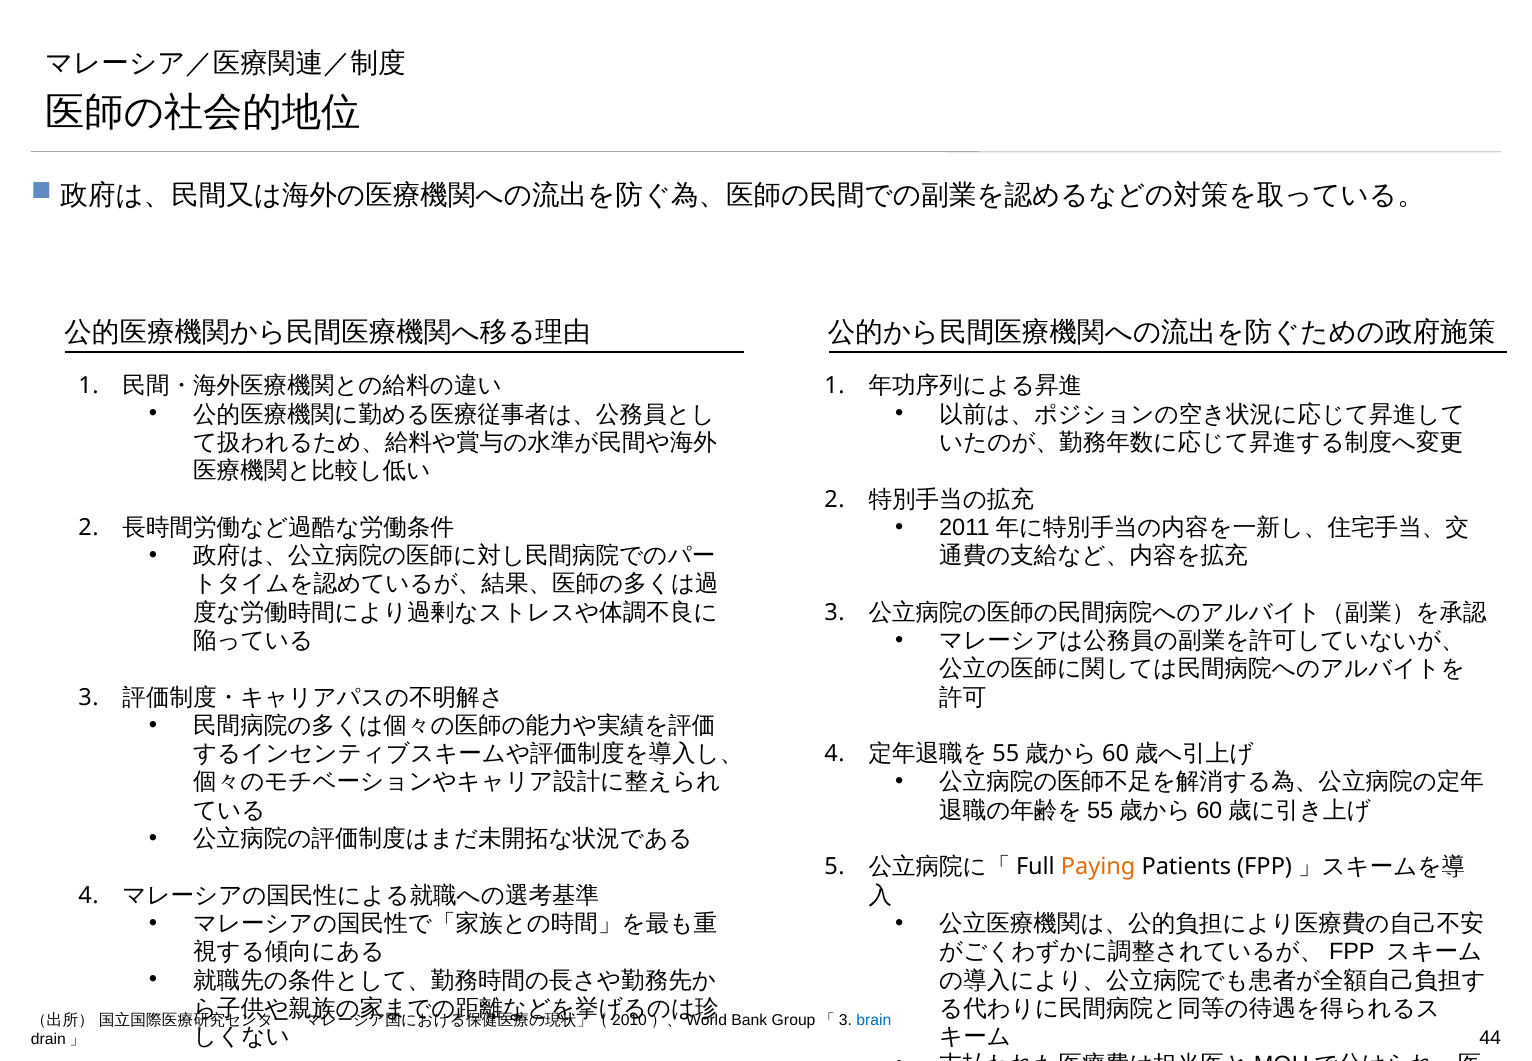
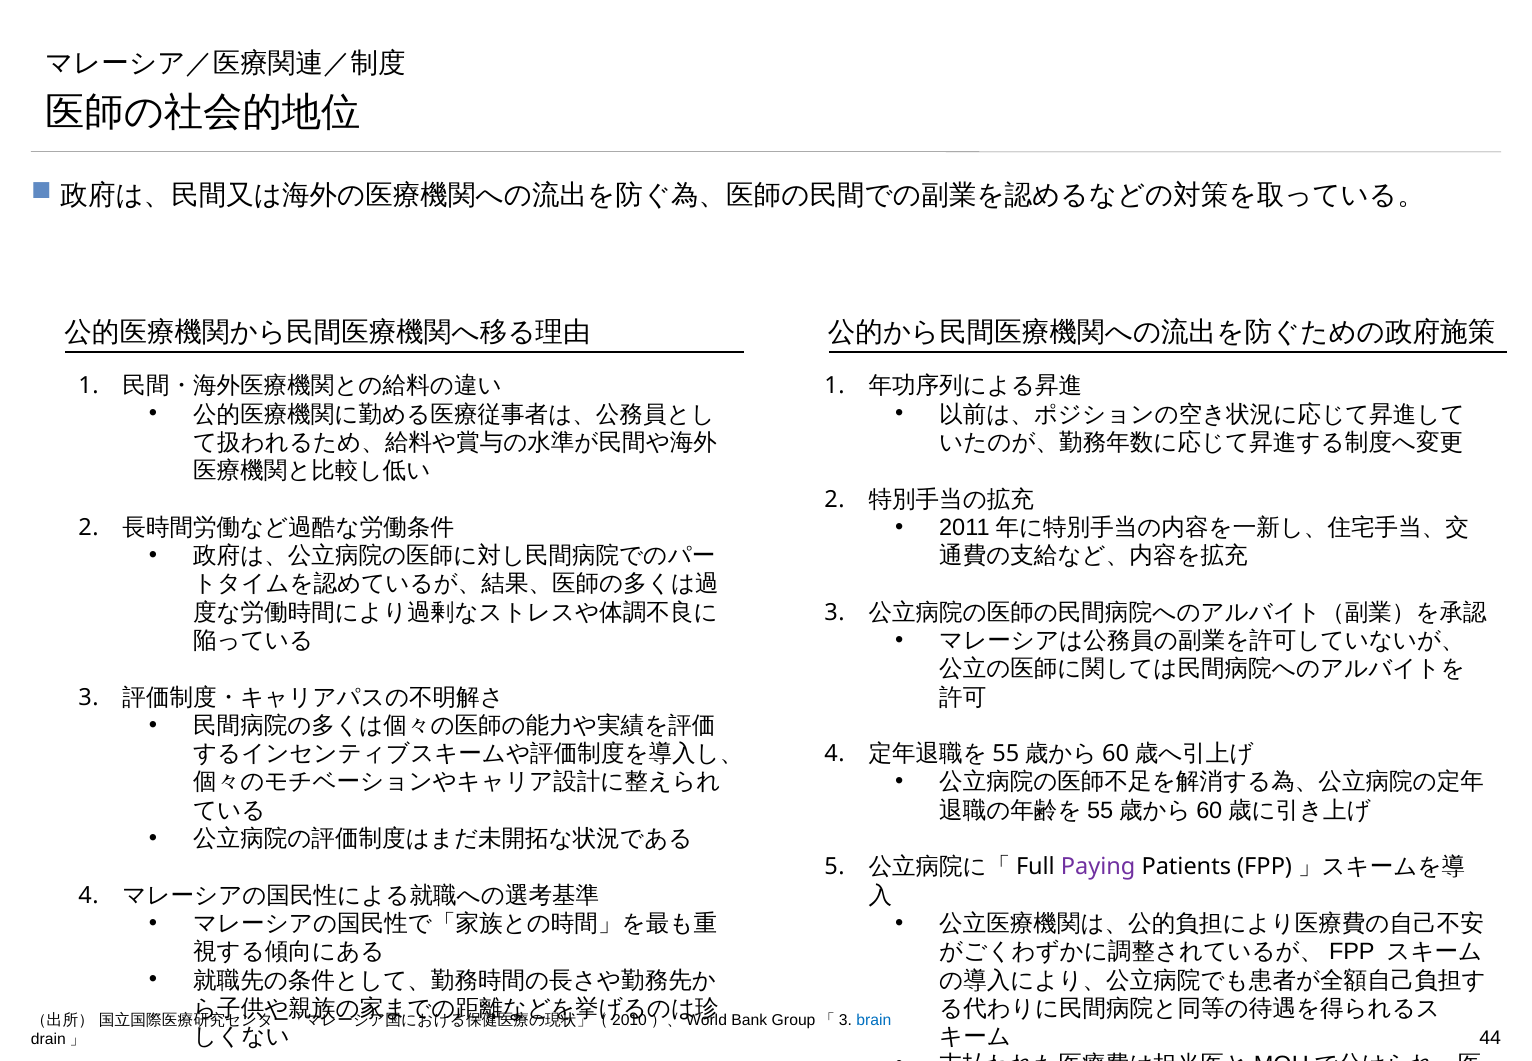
Paying colour: orange -> purple (1098, 867)
